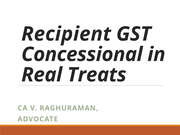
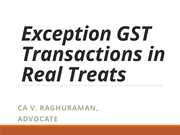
Recipient: Recipient -> Exception (66, 34)
Concessional: Concessional -> Transactions (82, 54)
